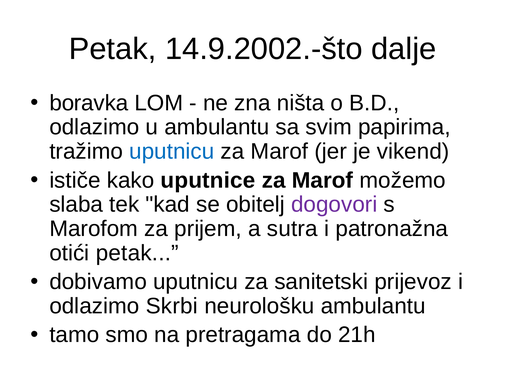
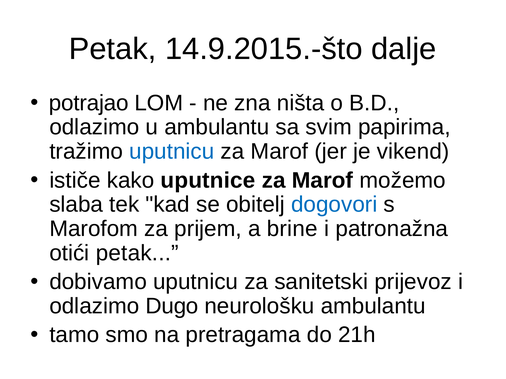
14.9.2002.-što: 14.9.2002.-što -> 14.9.2015.-što (264, 49)
boravka: boravka -> potrajao (89, 103)
dogovori colour: purple -> blue (334, 205)
sutra: sutra -> brine (292, 229)
Skrbi: Skrbi -> Dugo (172, 307)
